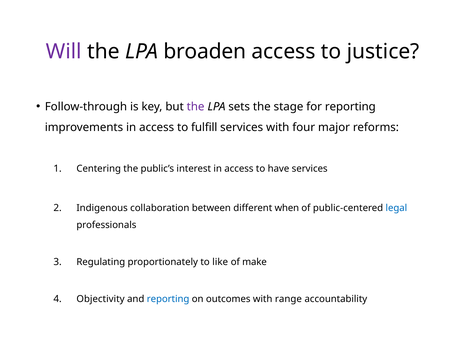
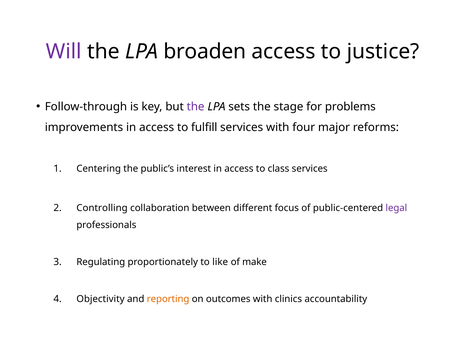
for reporting: reporting -> problems (350, 107)
have: have -> class (278, 169)
Indigenous: Indigenous -> Controlling (102, 208)
when: when -> focus (287, 208)
legal colour: blue -> purple (396, 208)
reporting colour: blue -> orange (168, 299)
range: range -> clinics (288, 299)
